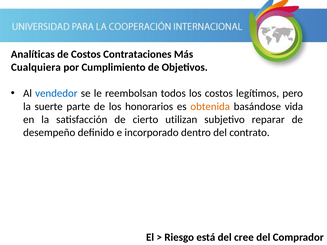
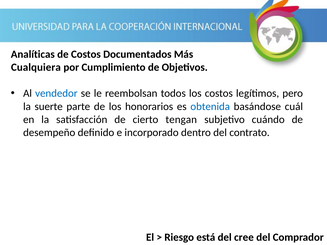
Contrataciones: Contrataciones -> Documentados (137, 54)
obtenida colour: orange -> blue (210, 107)
vida: vida -> cuál (294, 107)
utilizan: utilizan -> tengan (181, 120)
reparar: reparar -> cuándo (268, 120)
